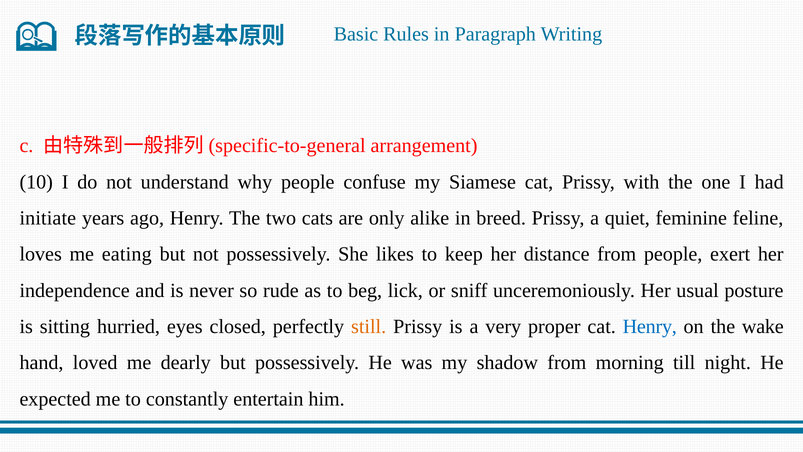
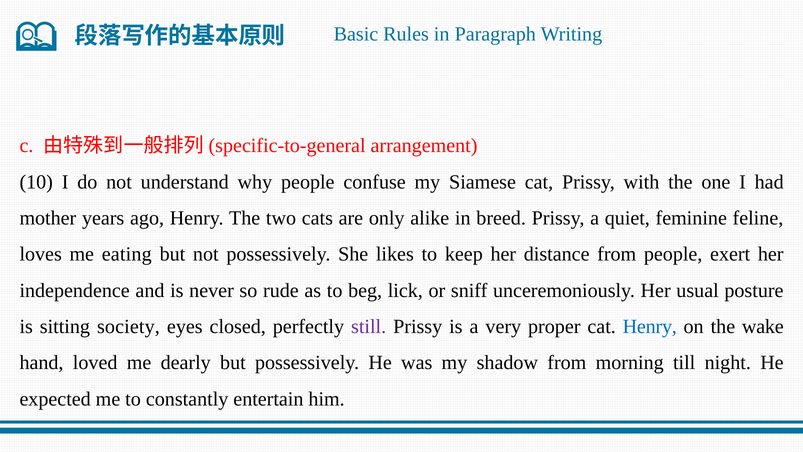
initiate: initiate -> mother (48, 218)
hurried: hurried -> society (128, 326)
still colour: orange -> purple (369, 326)
